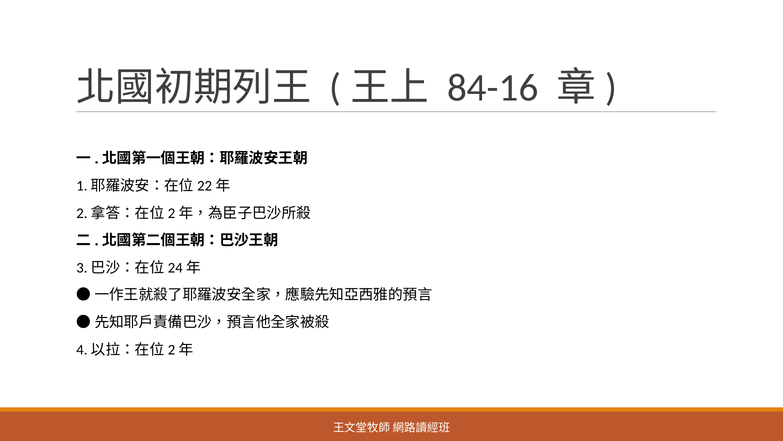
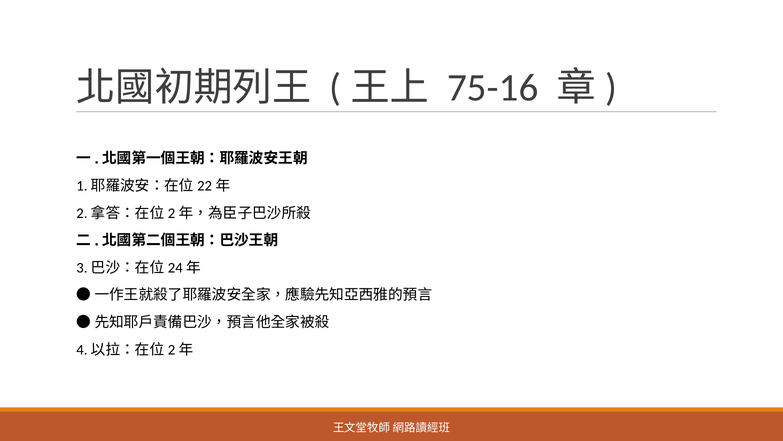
84-16: 84-16 -> 75-16 (493, 88)
